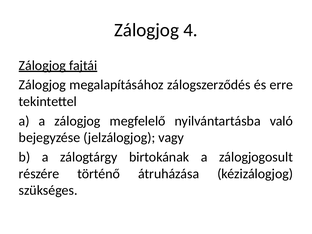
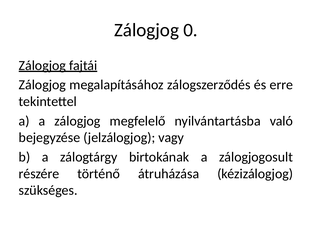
4: 4 -> 0 (191, 30)
